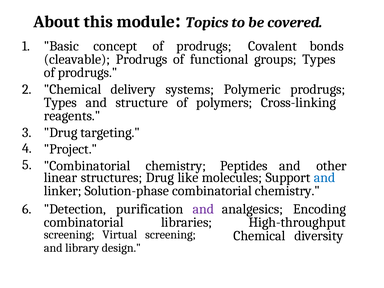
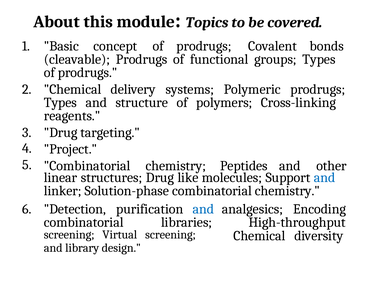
and colour: purple -> blue (203, 209)
